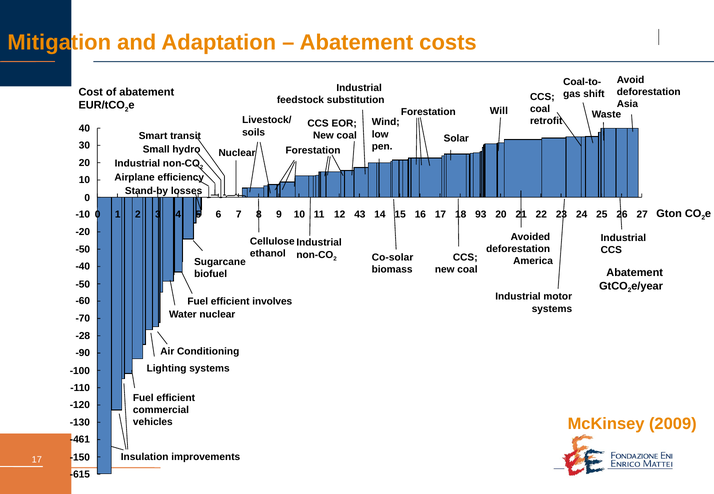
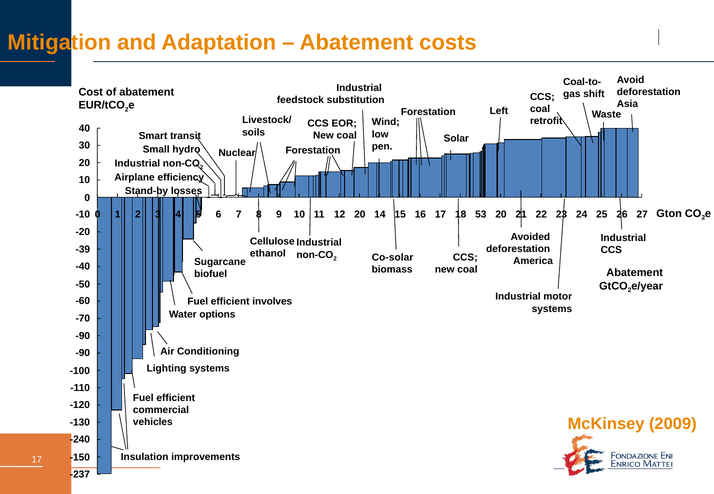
Will: Will -> Left (499, 111)
12 43: 43 -> 20 (360, 214)
93: 93 -> 53 (481, 214)
-50: -50 -> -39 (83, 249)
Water nuclear: nuclear -> options (217, 315)
-28: -28 -> -90 (83, 336)
-461: -461 -> -240 (80, 440)
-615: -615 -> -237 (80, 475)
